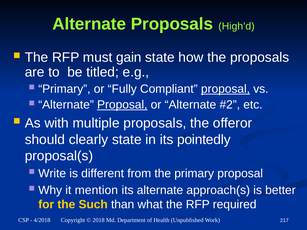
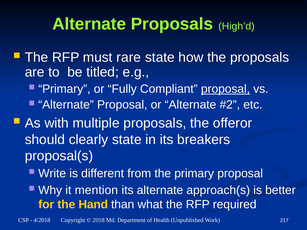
gain: gain -> rare (129, 57)
Proposal underline: present -> none (122, 105)
pointedly: pointedly -> breakers (204, 140)
Such: Such -> Hand (93, 205)
